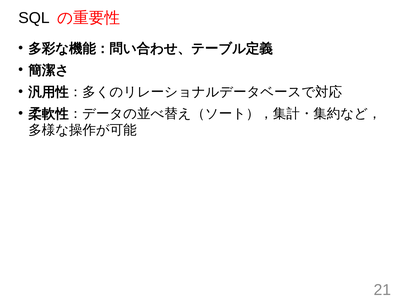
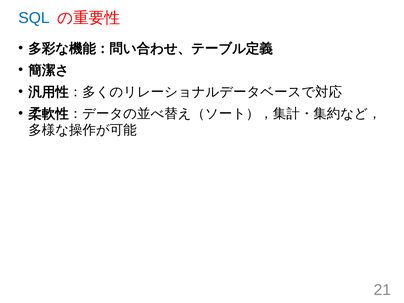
SQL colour: black -> blue (34, 18)
